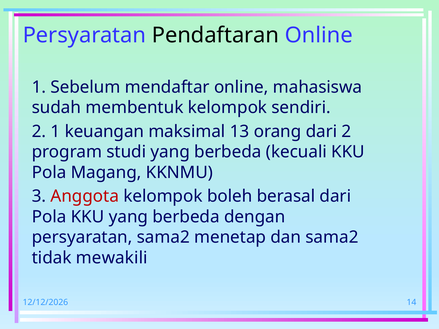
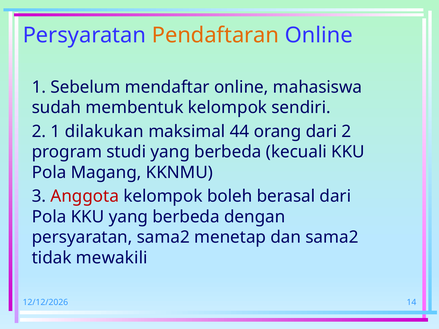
Pendaftaran colour: black -> orange (215, 35)
keuangan: keuangan -> dilakukan (104, 132)
13: 13 -> 44 (240, 132)
